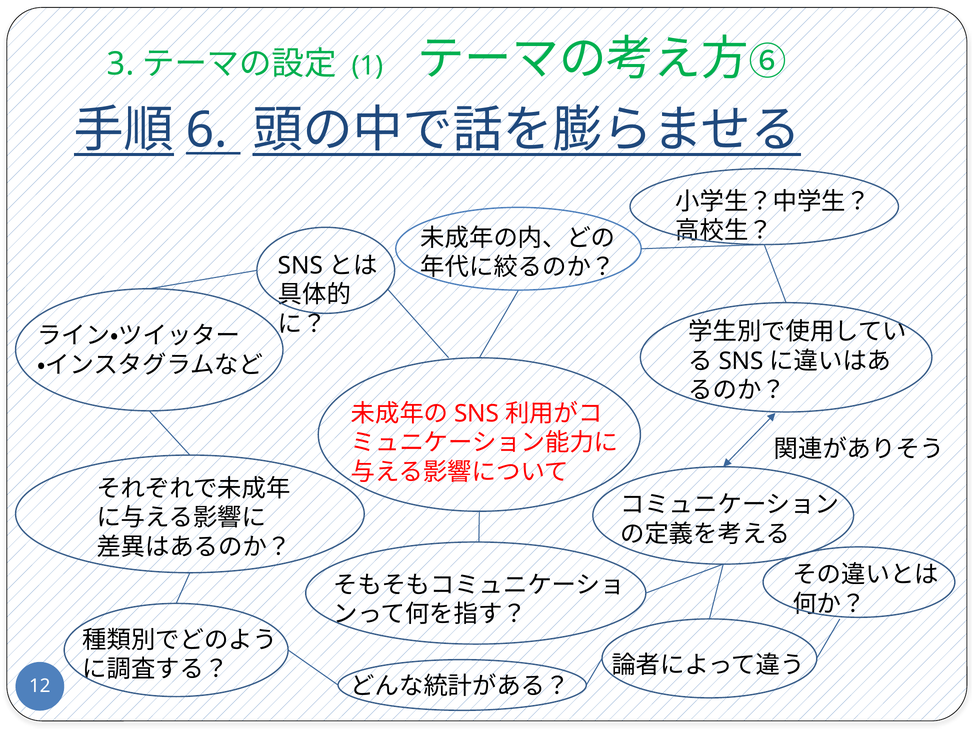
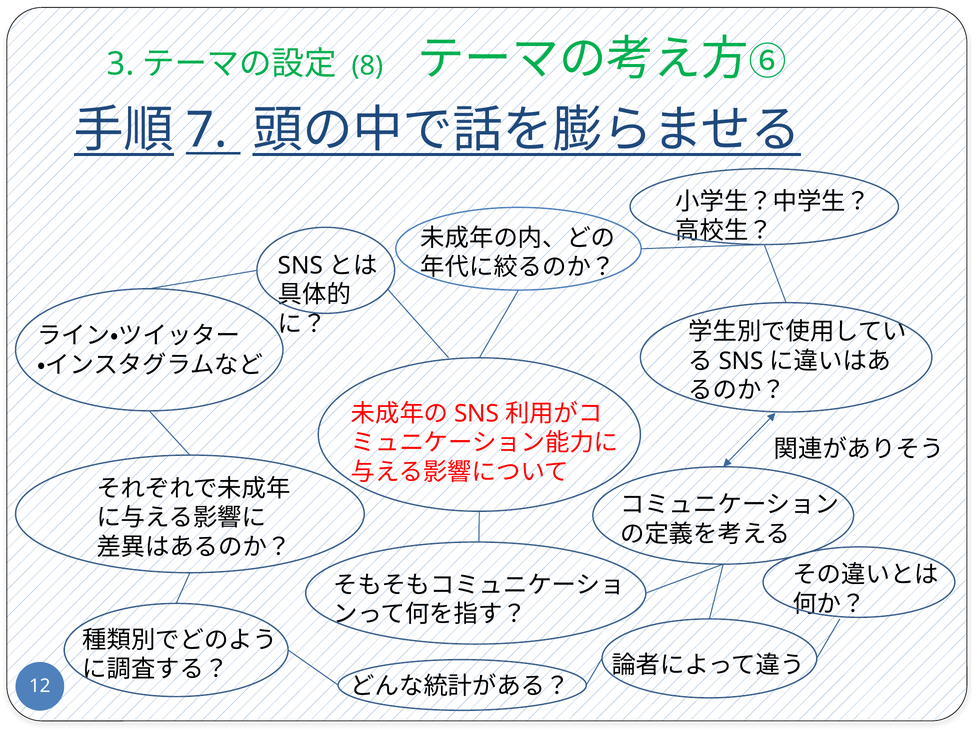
1: 1 -> 8 (368, 66)
6: 6 -> 7 (207, 130)
